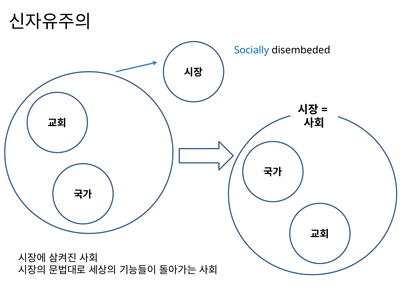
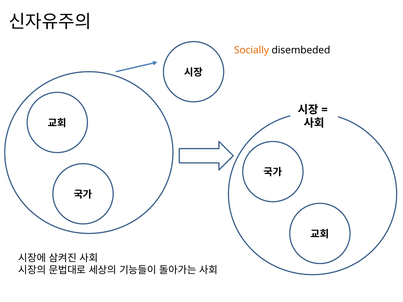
Socially colour: blue -> orange (252, 50)
